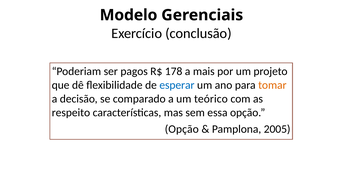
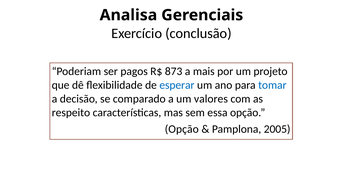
Modelo: Modelo -> Analisa (128, 15)
178: 178 -> 873 (174, 71)
tomar colour: orange -> blue (272, 85)
teórico: teórico -> valores (211, 99)
